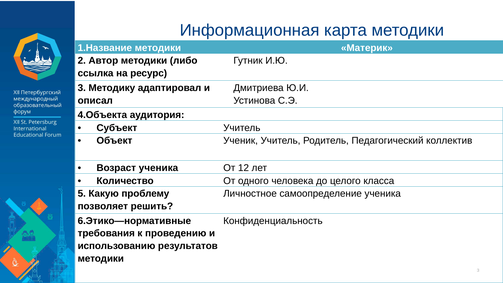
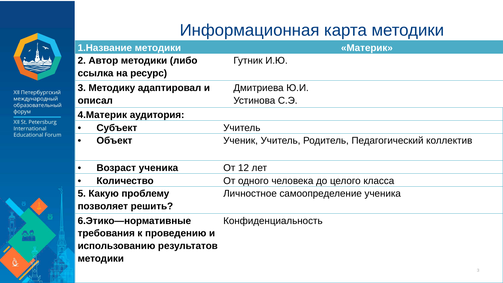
4.Объекта: 4.Объекта -> 4.Материк (102, 115)
